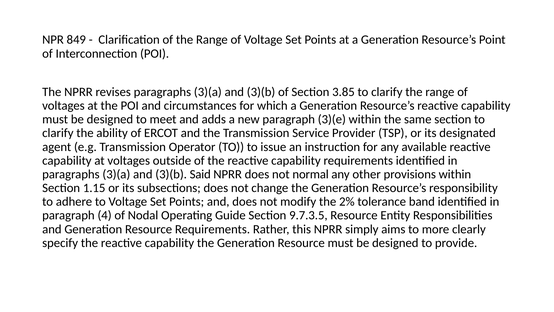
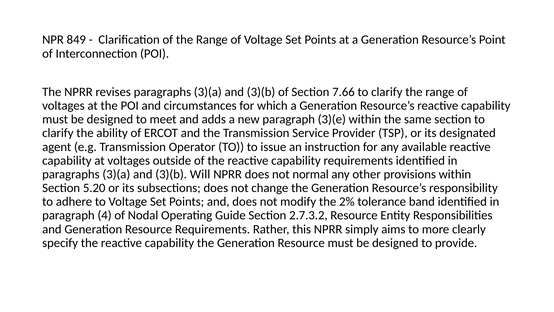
3.85: 3.85 -> 7.66 (343, 92)
Said: Said -> Will (200, 174)
1.15: 1.15 -> 5.20 (94, 188)
9.7.3.5: 9.7.3.5 -> 2.7.3.2 (308, 215)
